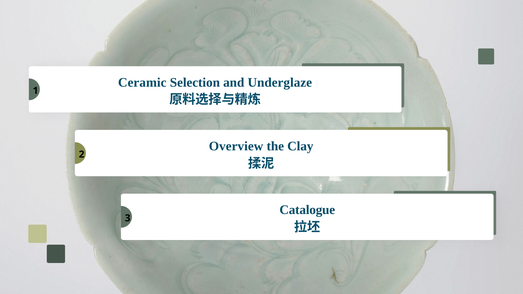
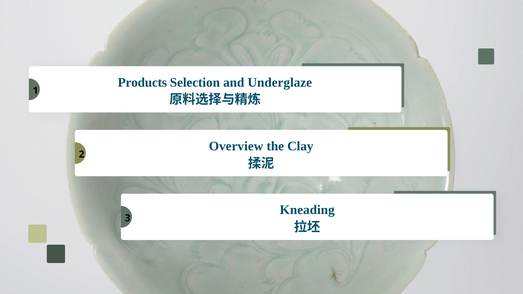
Ceramic: Ceramic -> Products (142, 82)
Catalogue: Catalogue -> Kneading (307, 210)
